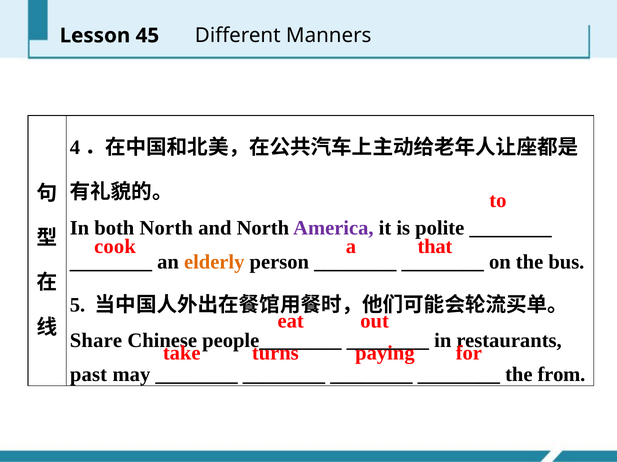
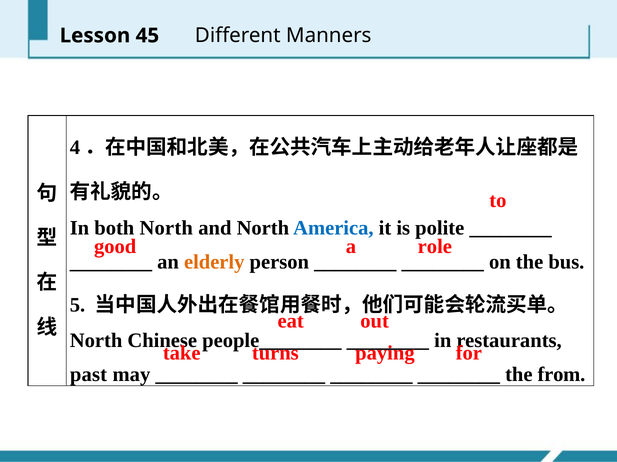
America colour: purple -> blue (333, 228)
cook: cook -> good (115, 247)
that: that -> role (435, 247)
Share: Share -> North (96, 341)
